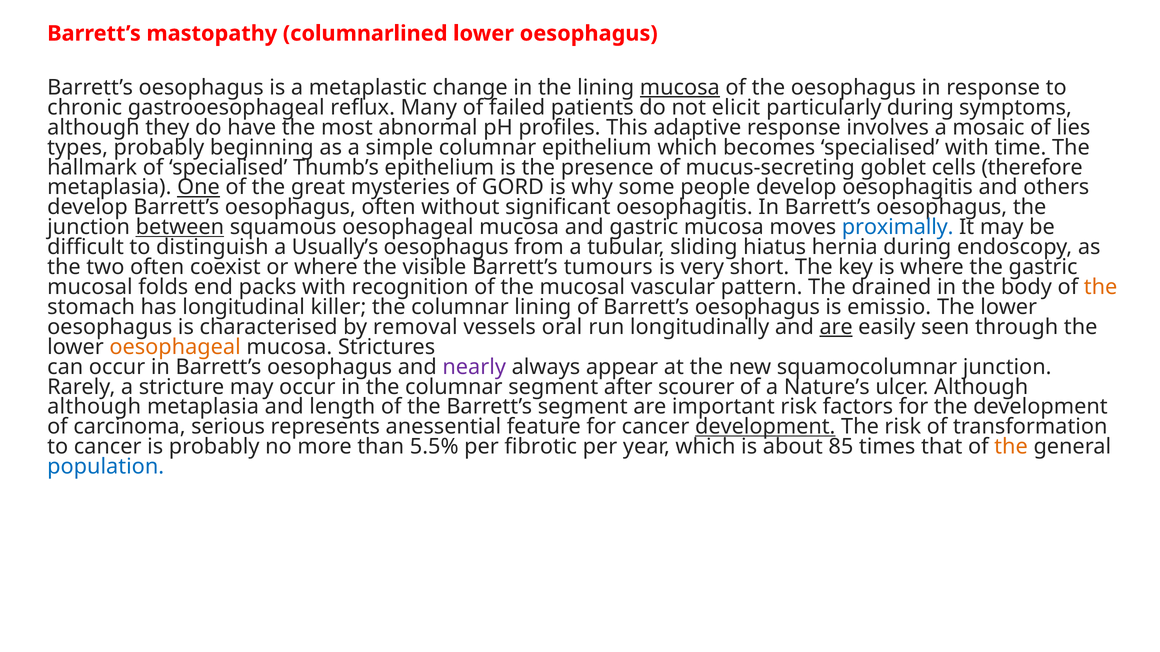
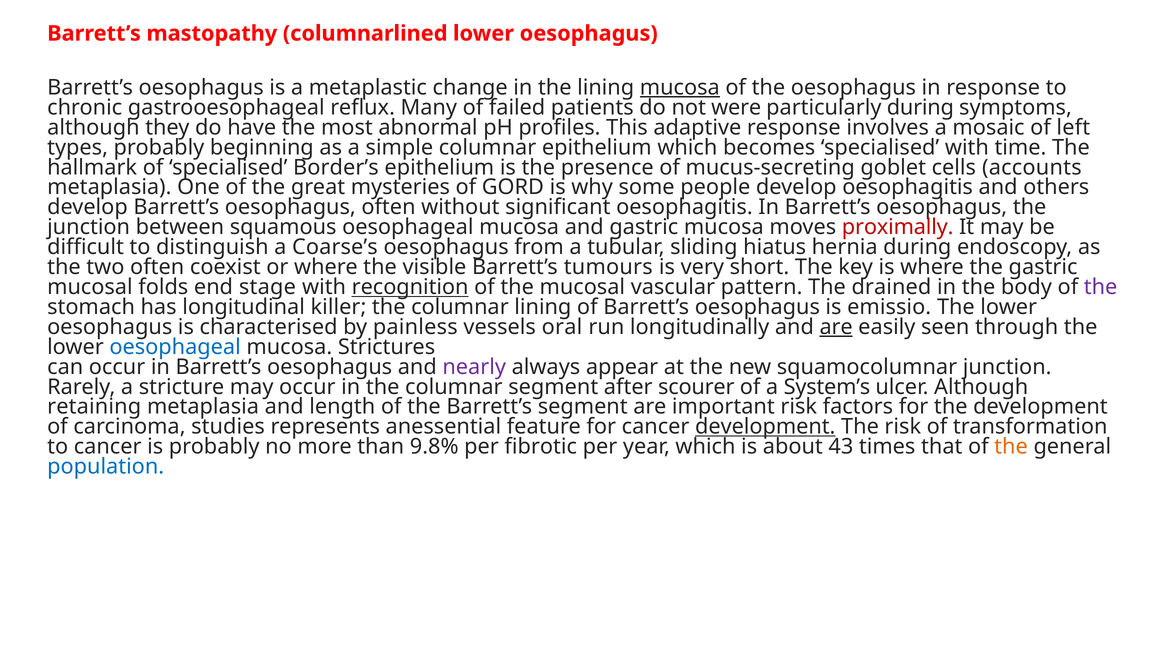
elicit: elicit -> were (736, 108)
lies: lies -> left (1073, 128)
Thumb’s: Thumb’s -> Border’s (336, 167)
therefore: therefore -> accounts (1032, 167)
One underline: present -> none (199, 187)
between underline: present -> none (180, 227)
proximally colour: blue -> red (898, 227)
Usually’s: Usually’s -> Coarse’s (335, 247)
packs: packs -> stage (267, 287)
recognition underline: none -> present (410, 287)
the colour: orange -> purple (1101, 287)
removal: removal -> painless (415, 327)
oesophageal colour: orange -> blue (175, 347)
Nature’s: Nature’s -> System’s (827, 387)
although: although -> retaining (94, 407)
serious: serious -> studies (228, 427)
5.5%: 5.5% -> 9.8% (434, 447)
85: 85 -> 43 (841, 447)
